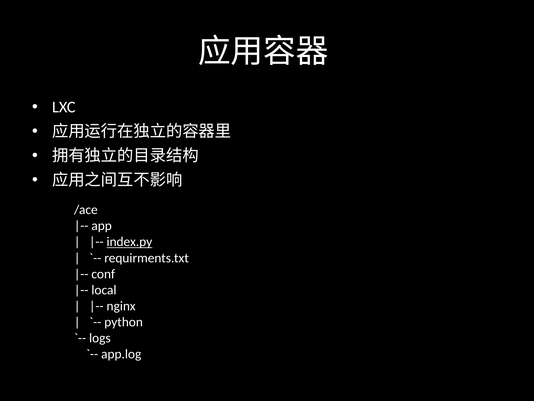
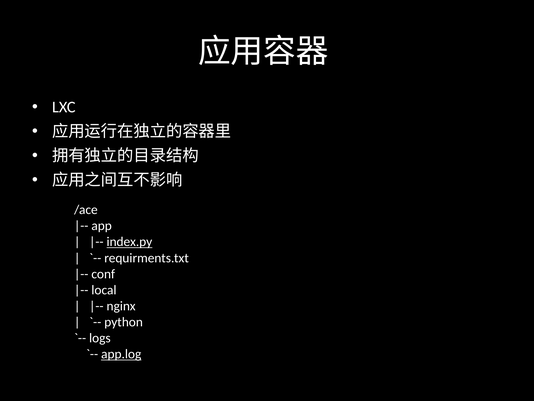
app.log underline: none -> present (121, 354)
